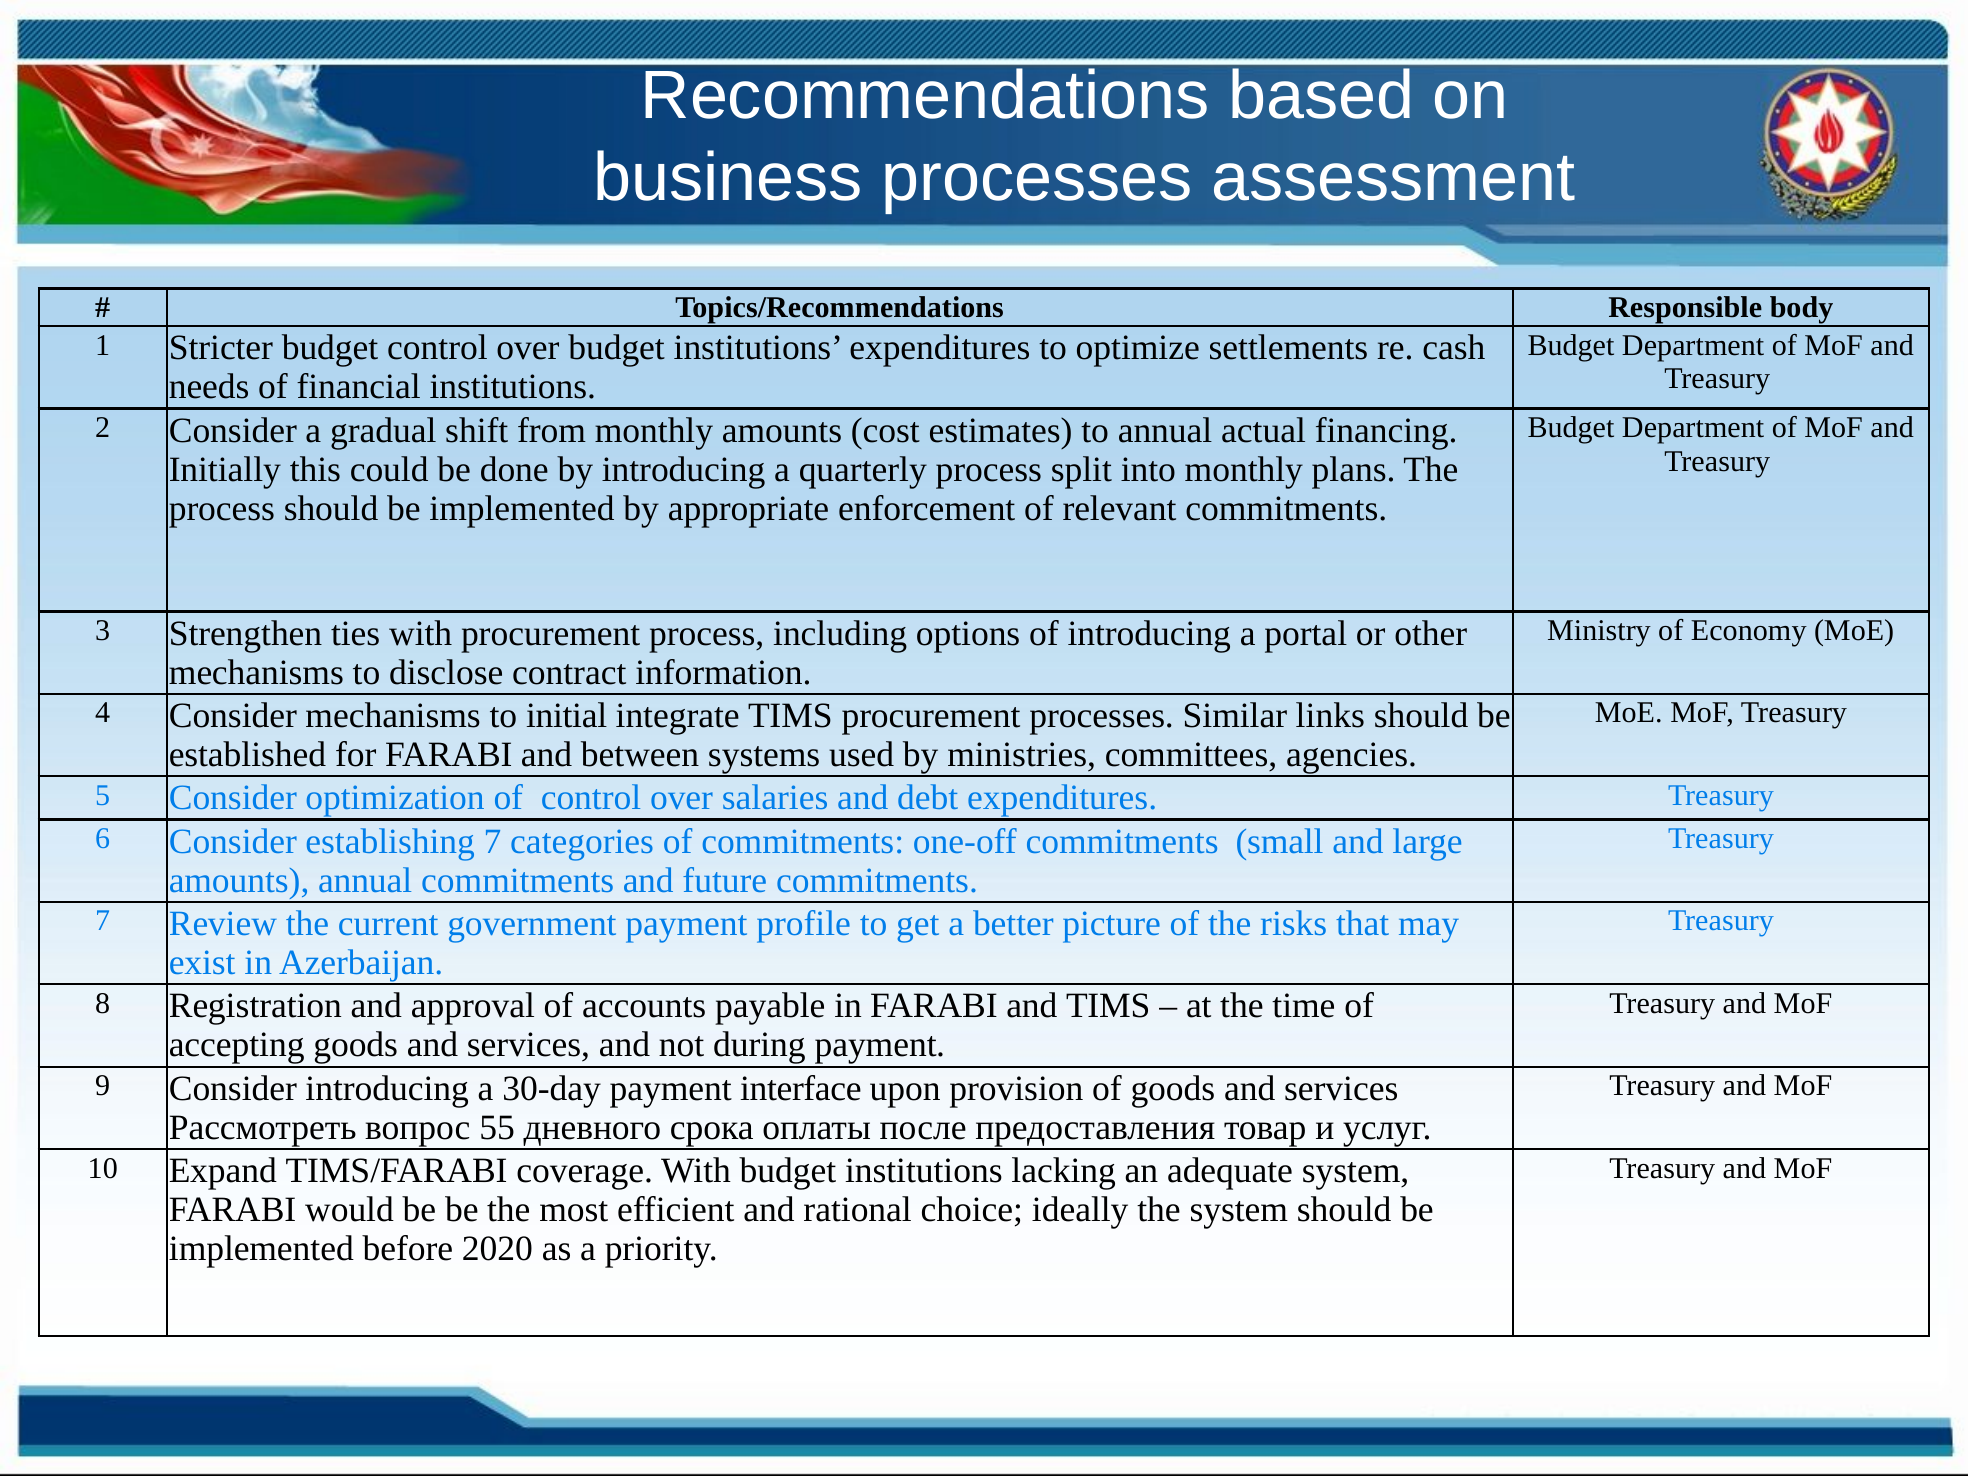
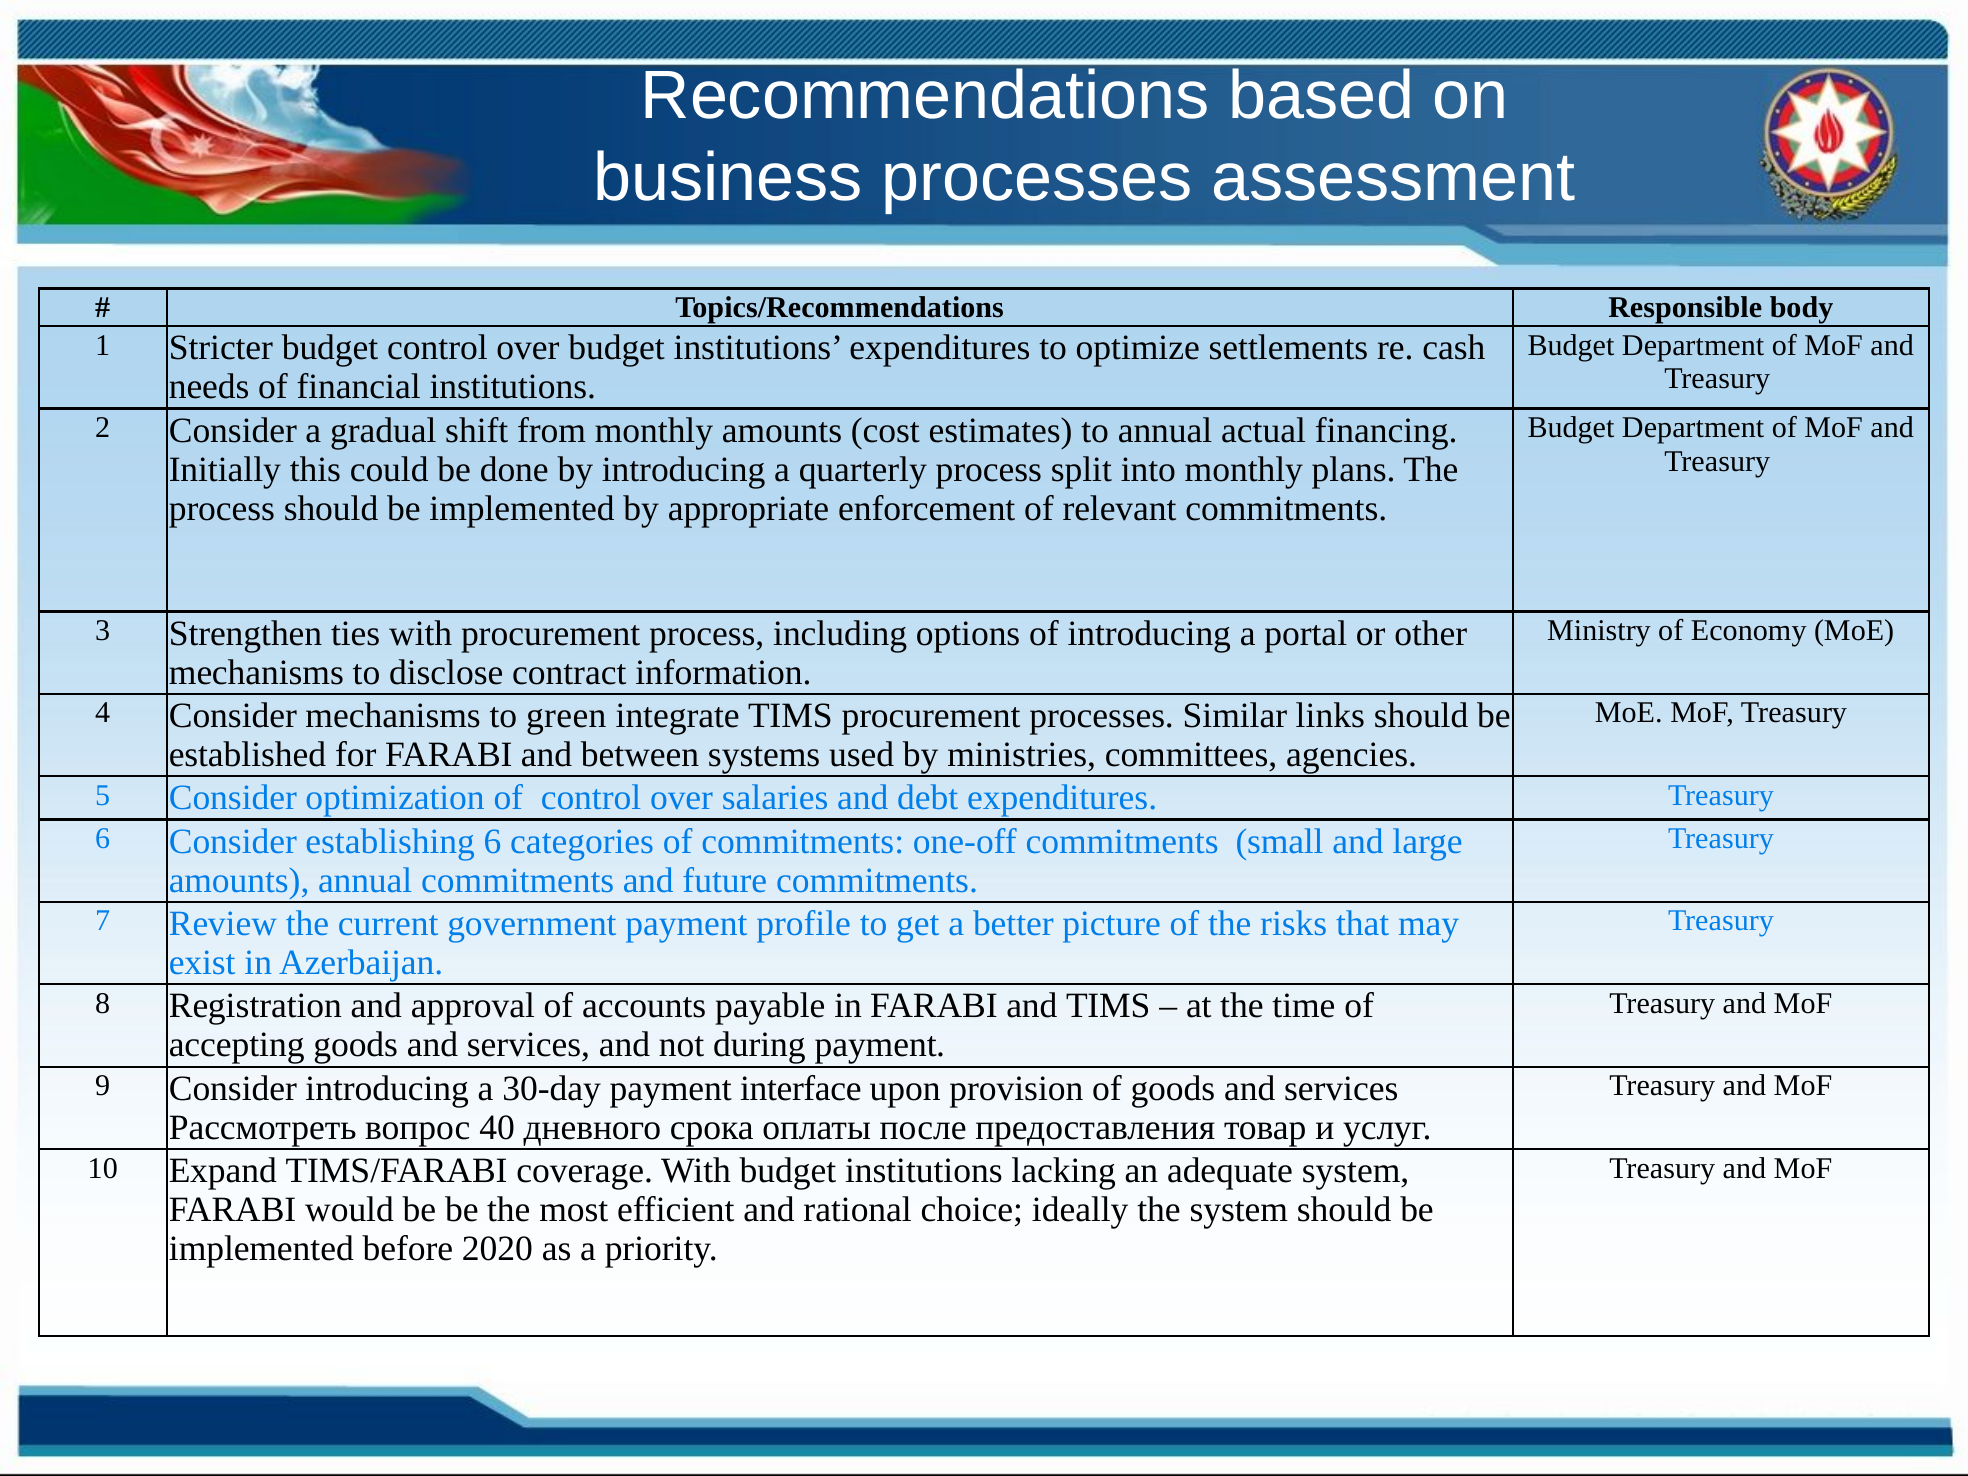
initial: initial -> green (566, 716)
establishing 7: 7 -> 6 (493, 841)
55: 55 -> 40 (497, 1128)
